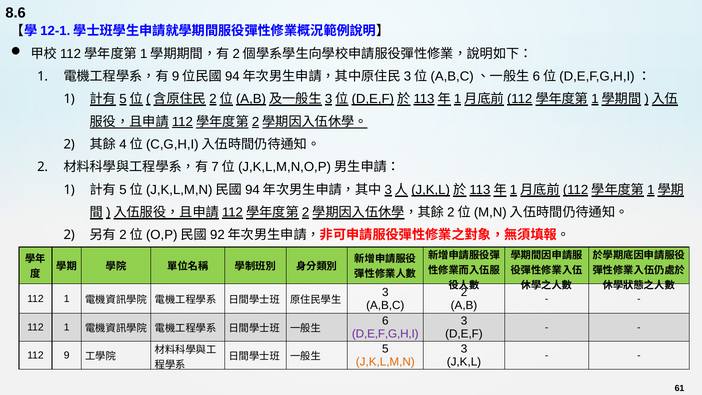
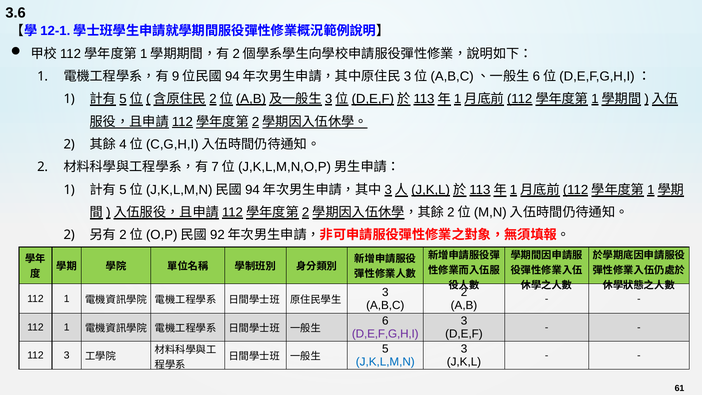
8.6: 8.6 -> 3.6 (16, 13)
112 9: 9 -> 3 (67, 355)
J,K,L,M,N colour: orange -> blue (385, 362)
